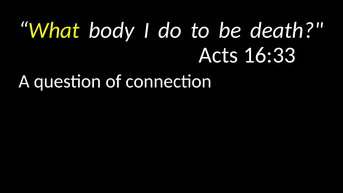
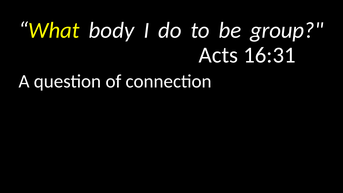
death: death -> group (287, 30)
16:33: 16:33 -> 16:31 (269, 55)
